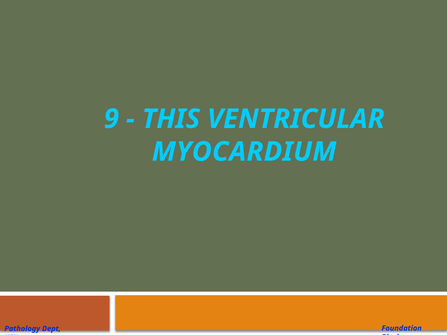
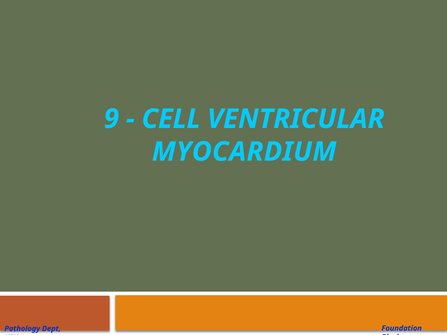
THIS: THIS -> CELL (171, 119)
